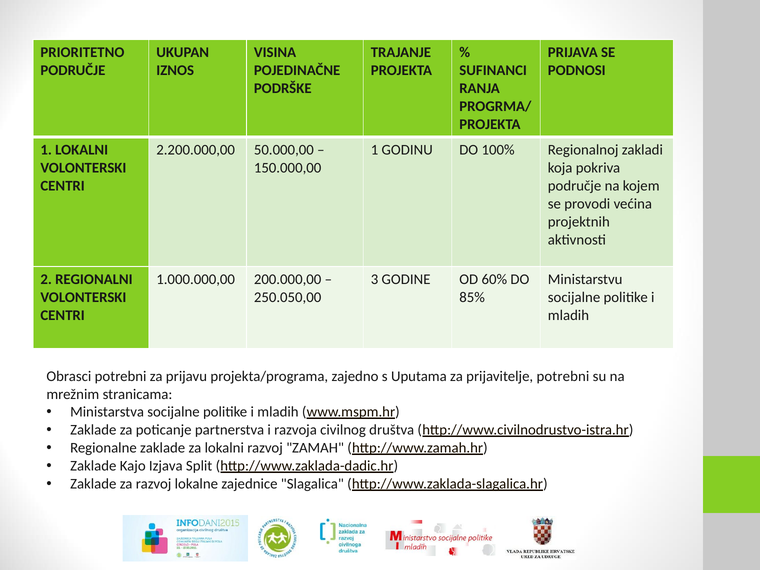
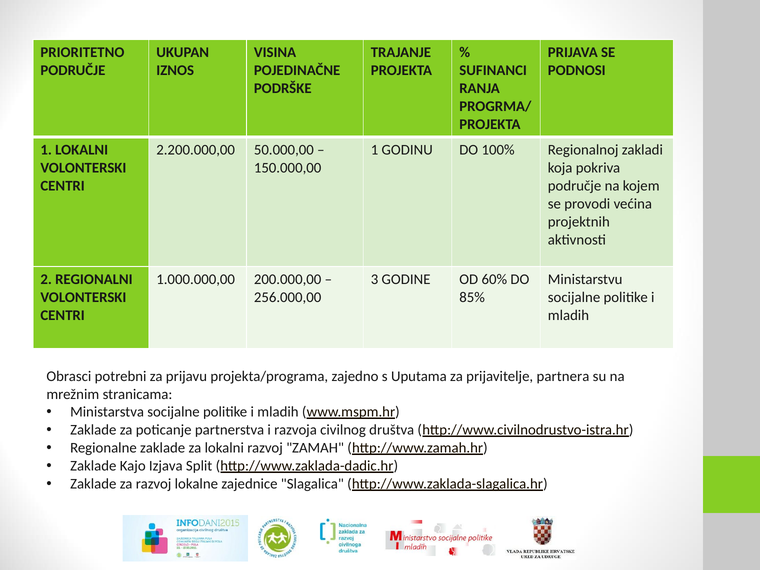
250.050,00: 250.050,00 -> 256.000,00 (288, 297)
prijavitelje potrebni: potrebni -> partnera (563, 376)
